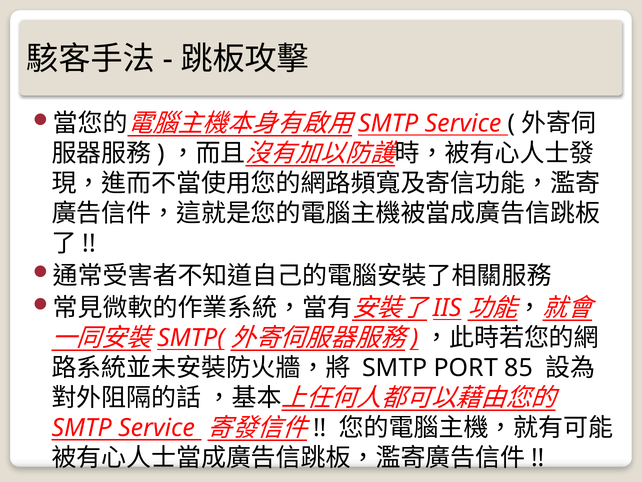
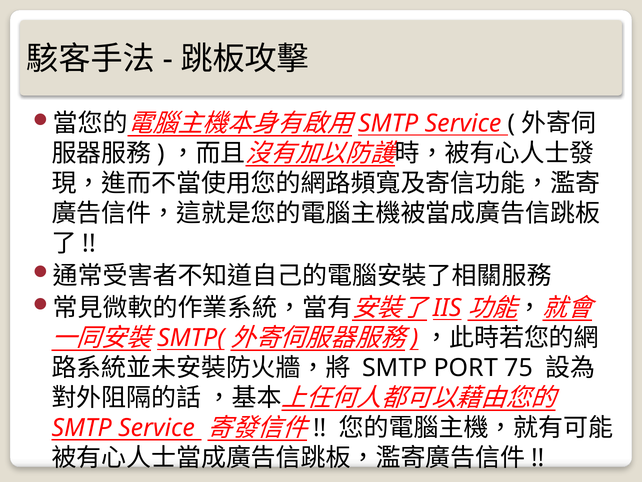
85: 85 -> 75 (519, 368)
